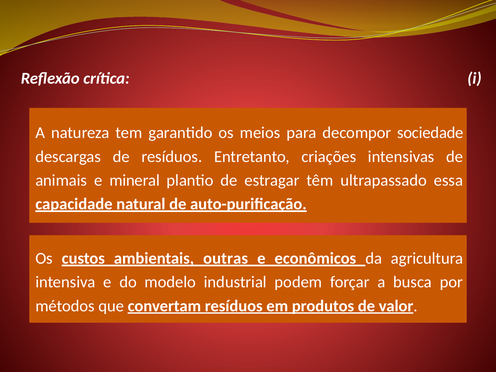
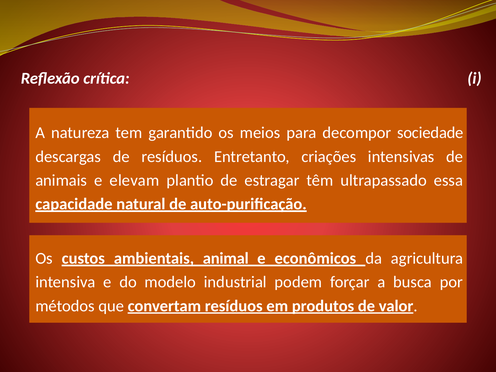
mineral: mineral -> elevam (134, 180)
outras: outras -> animal (226, 258)
